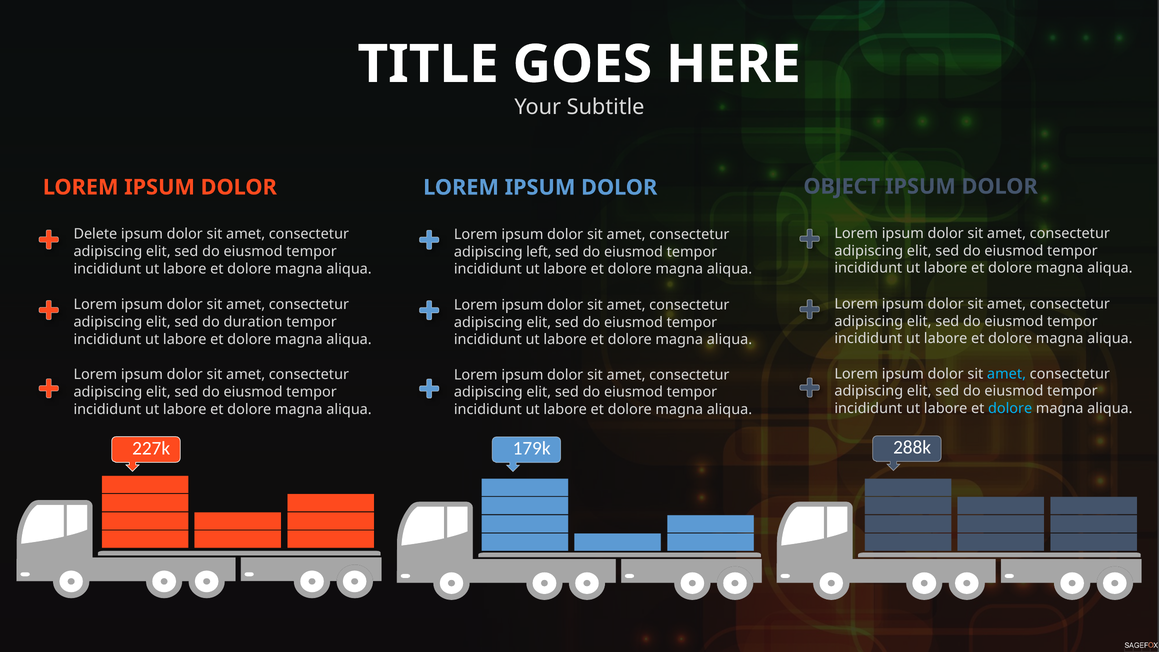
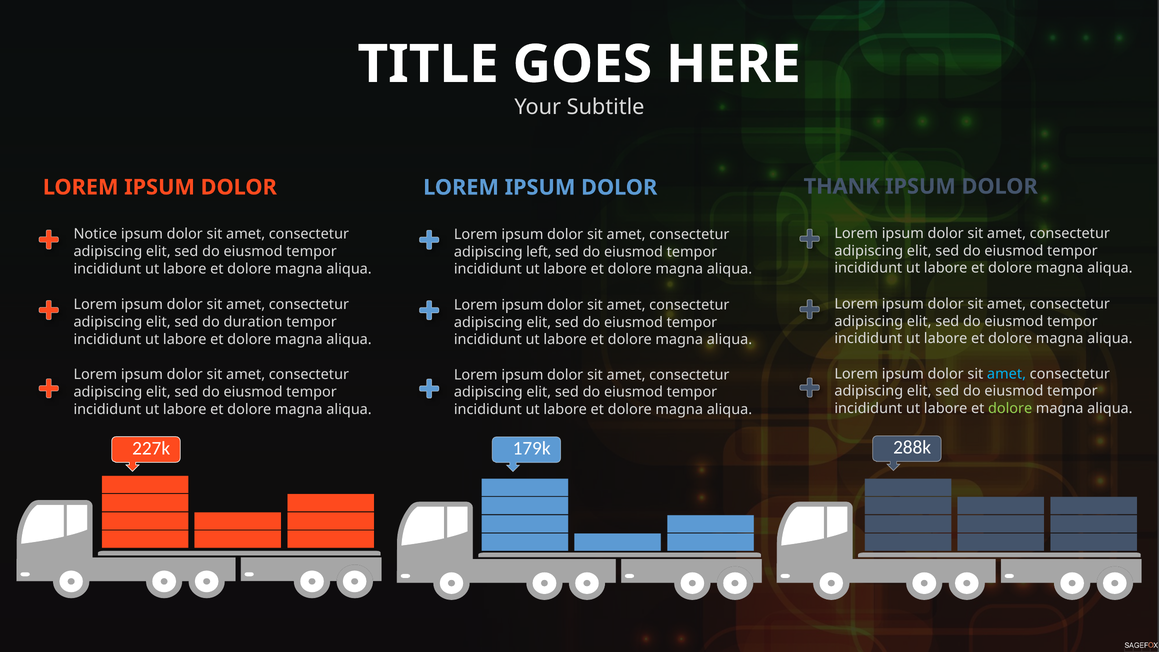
OBJECT: OBJECT -> THANK (842, 186)
Delete: Delete -> Notice (95, 234)
dolore colour: light blue -> light green (1010, 408)
